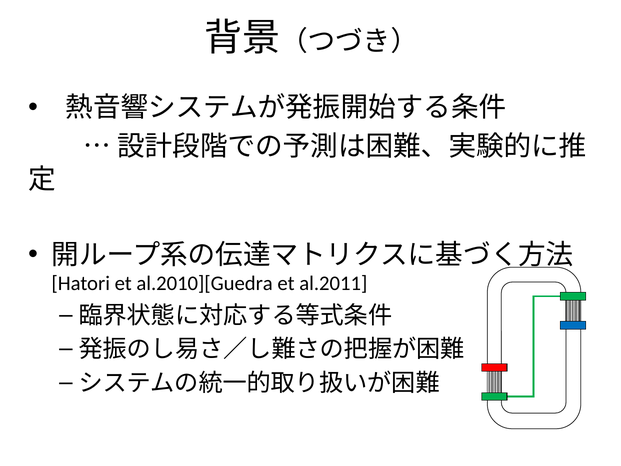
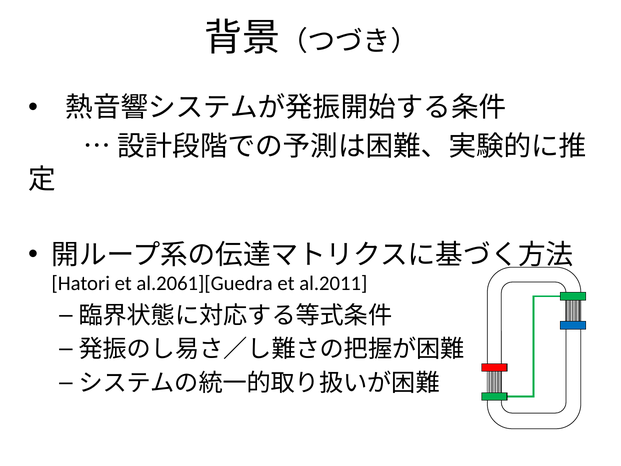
al.2010][Guedra: al.2010][Guedra -> al.2061][Guedra (205, 283)
